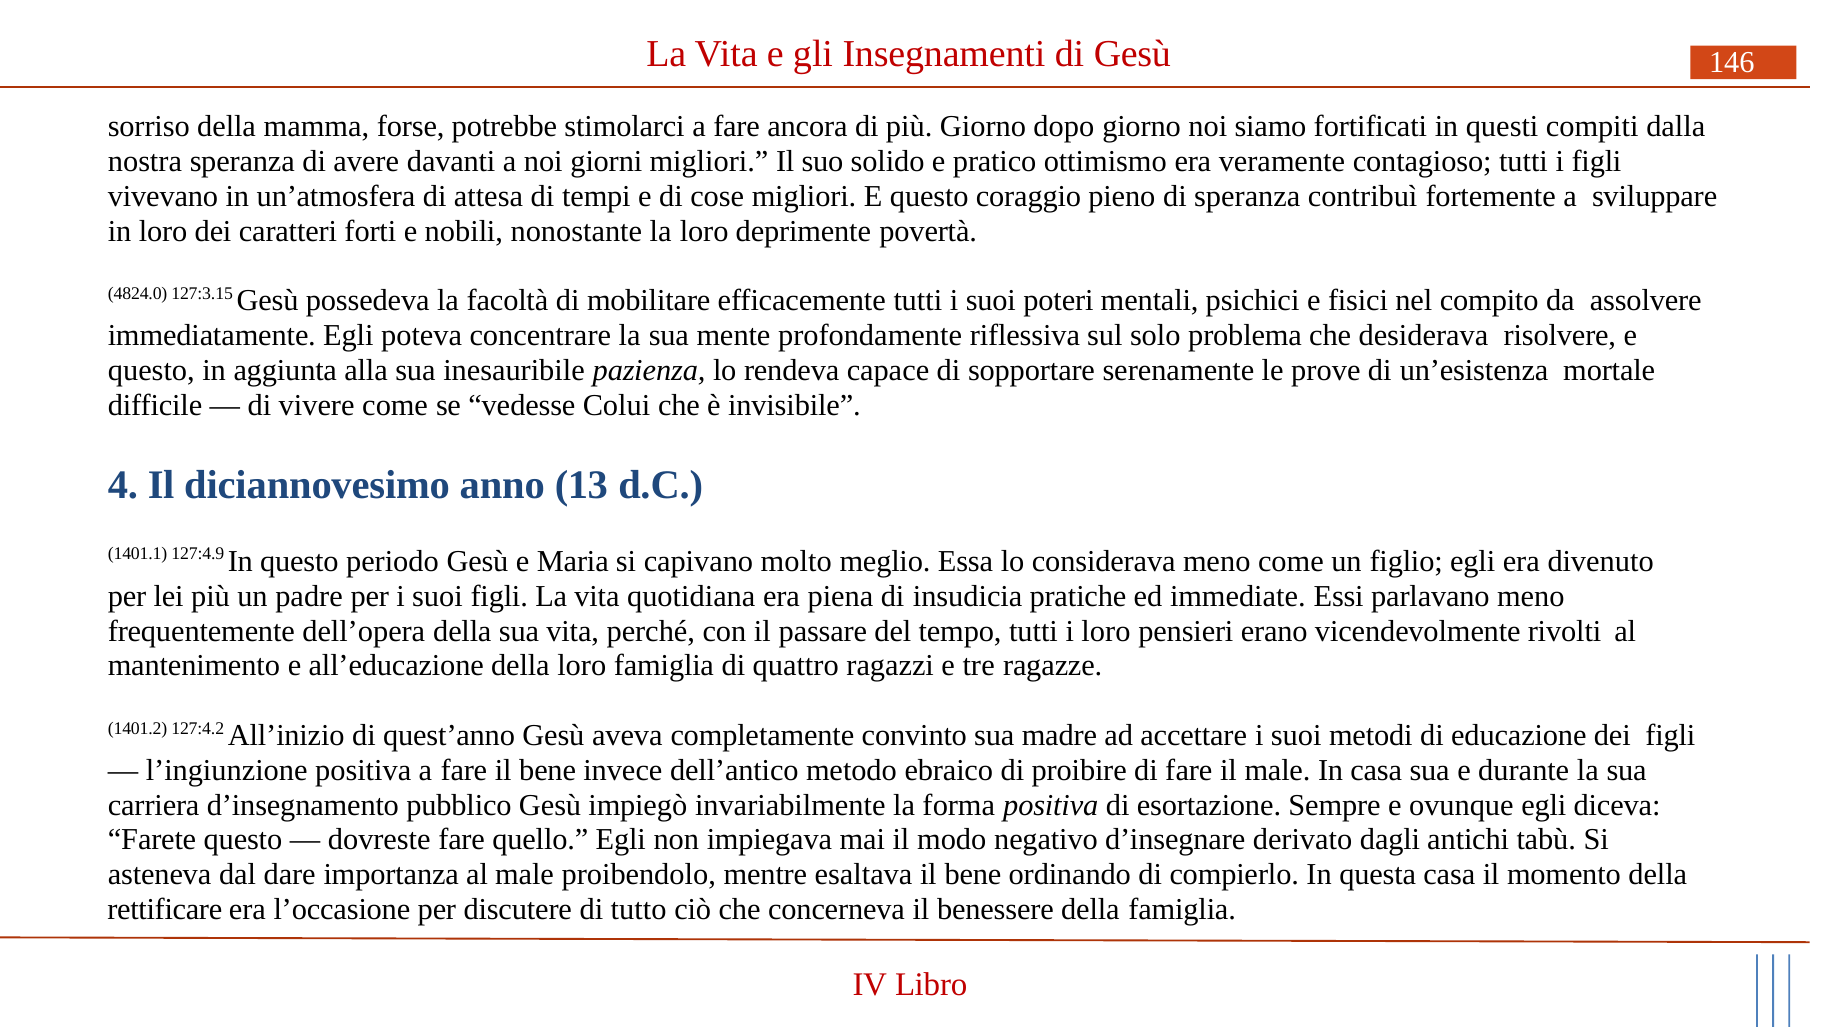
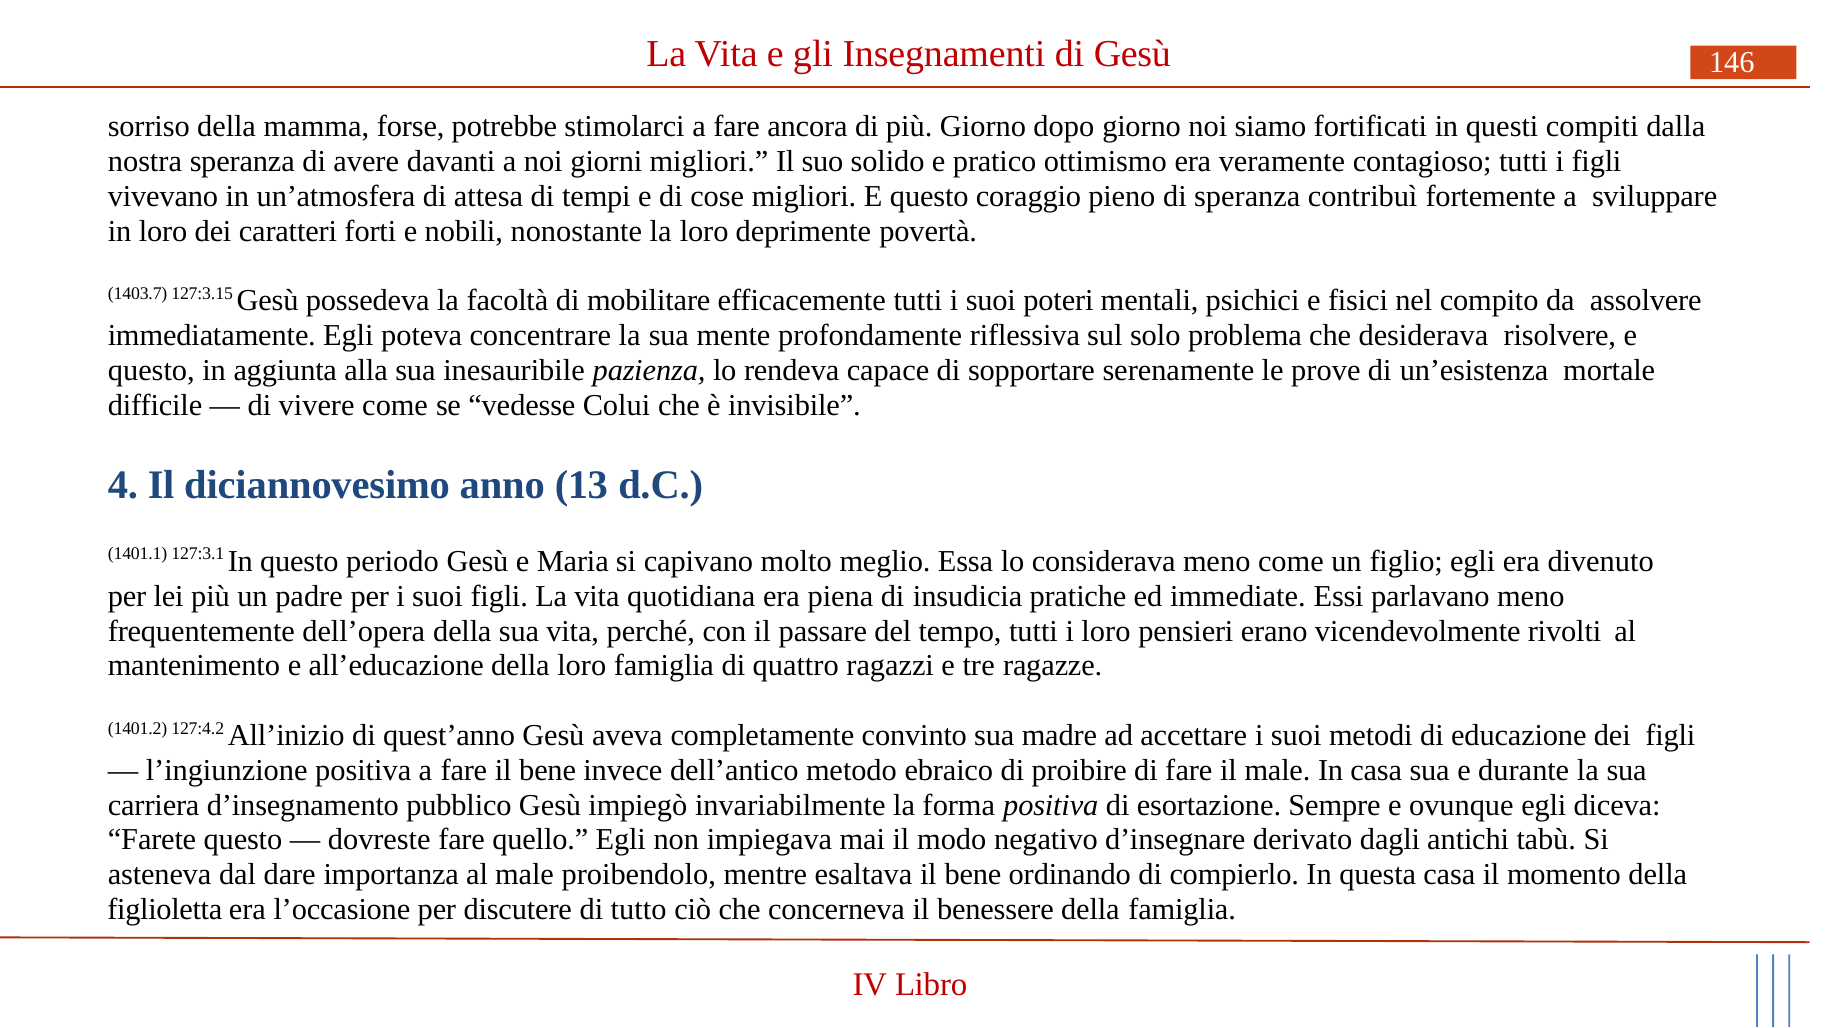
4824.0: 4824.0 -> 1403.7 (138, 293)
127:4.9: 127:4.9 -> 127:3.1 (198, 553)
rettificare: rettificare -> figlioletta (165, 909)
